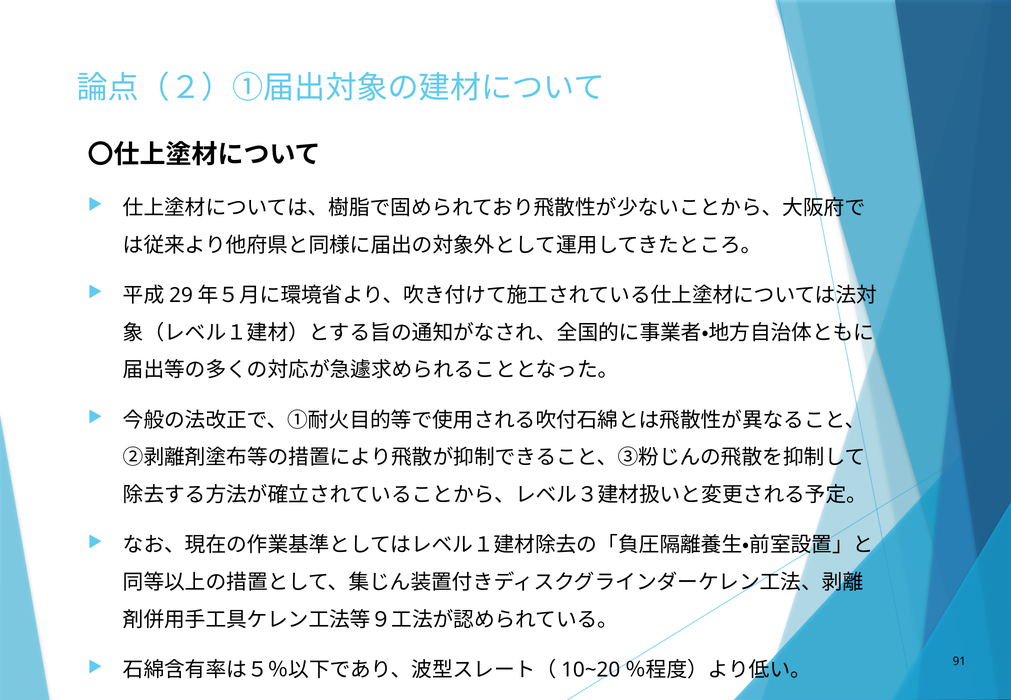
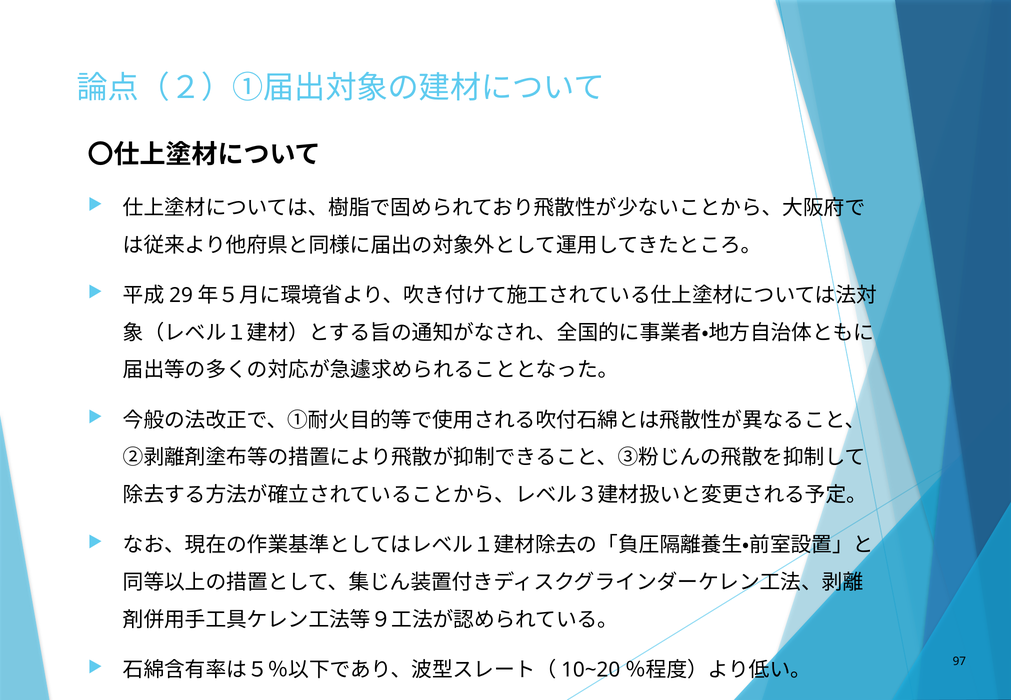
91: 91 -> 97 (959, 661)
